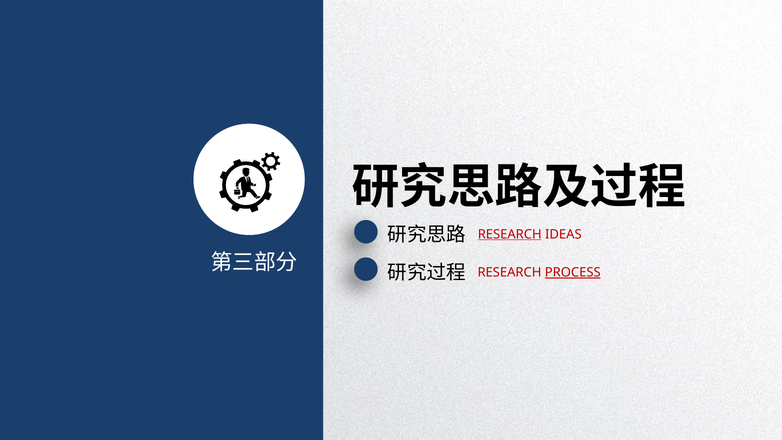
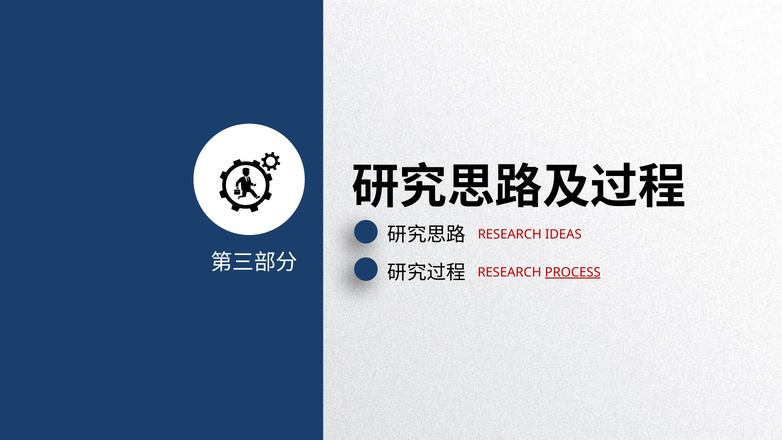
RESEARCH underline: present -> none (510, 234)
